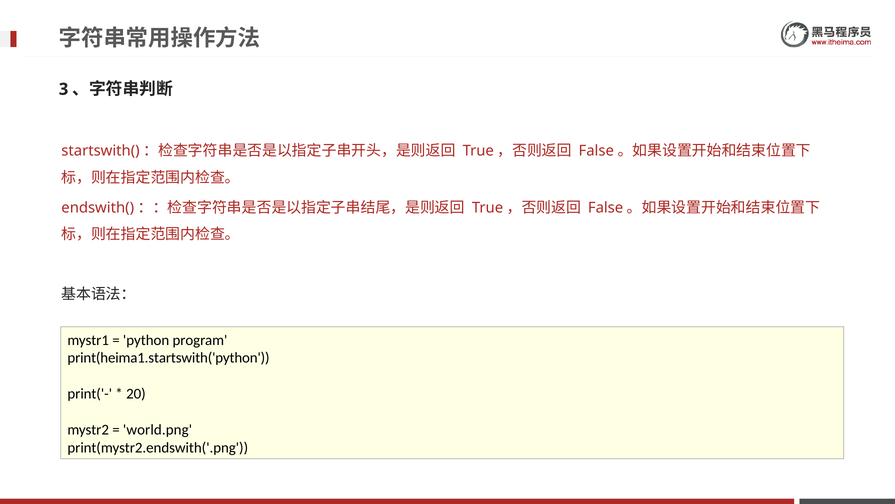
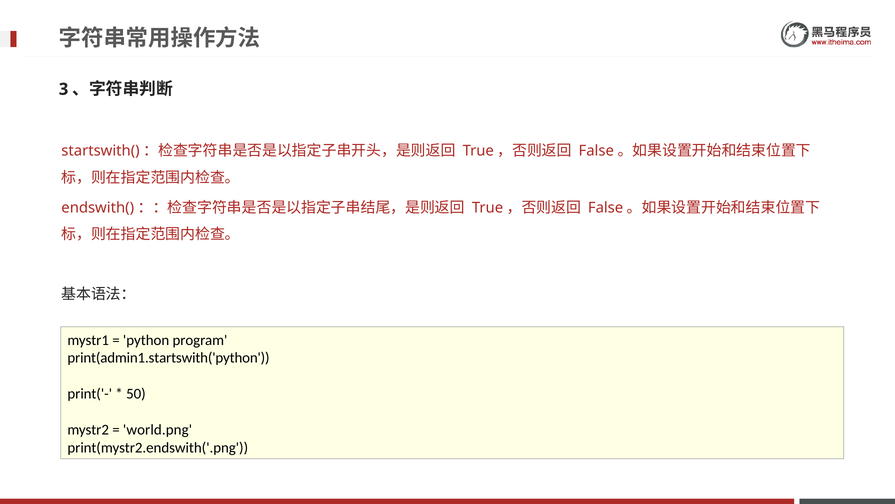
print(heima1.startswith('python: print(heima1.startswith('python -> print(admin1.startswith('python (169, 358)
20: 20 -> 50 (136, 393)
